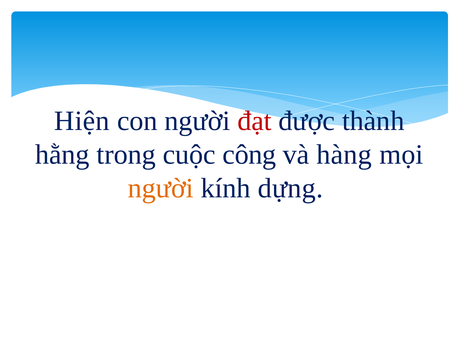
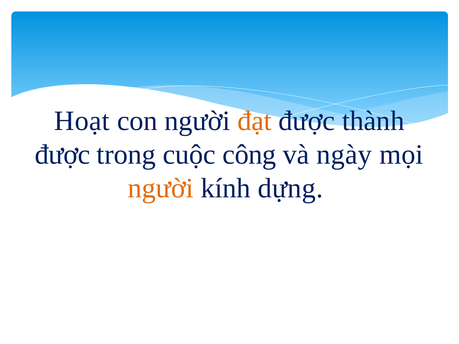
Hiện: Hiện -> Hoạt (82, 121)
đạt colour: red -> orange (255, 121)
hằng: hằng -> được (63, 155)
hàng: hàng -> ngày (344, 155)
